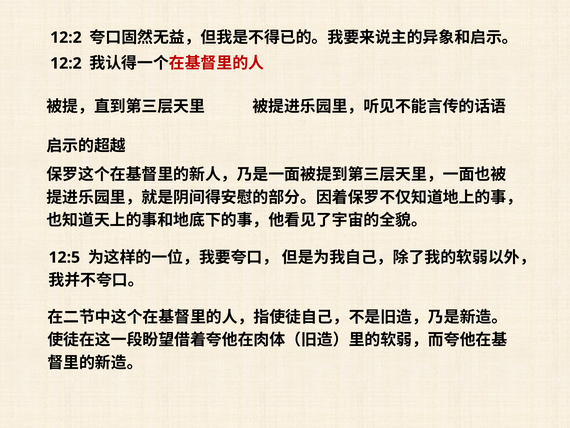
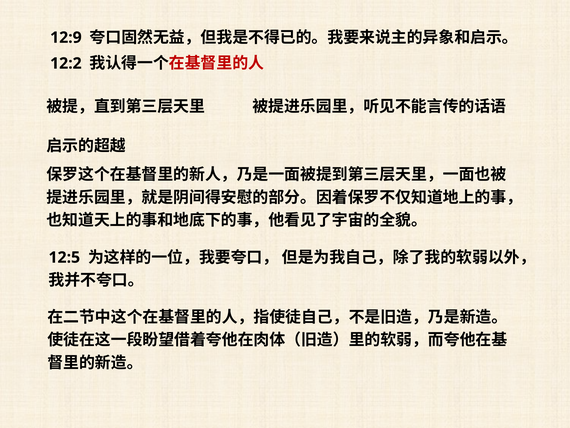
12:2: 12:2 -> 12:9 (66, 38)
